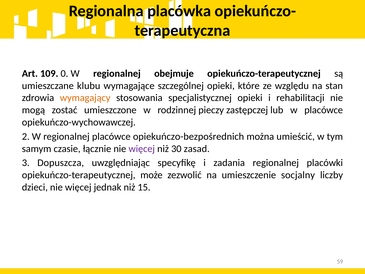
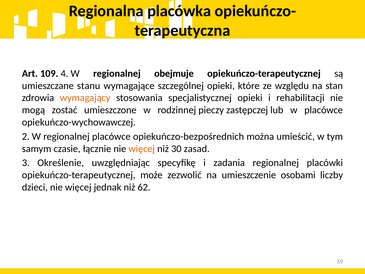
0: 0 -> 4 (64, 73)
klubu: klubu -> stanu (89, 86)
więcej colour: purple -> orange (142, 149)
Dopuszcza: Dopuszcza -> Określenie (61, 163)
socjalny: socjalny -> osobami (298, 175)
15: 15 -> 62 (144, 187)
